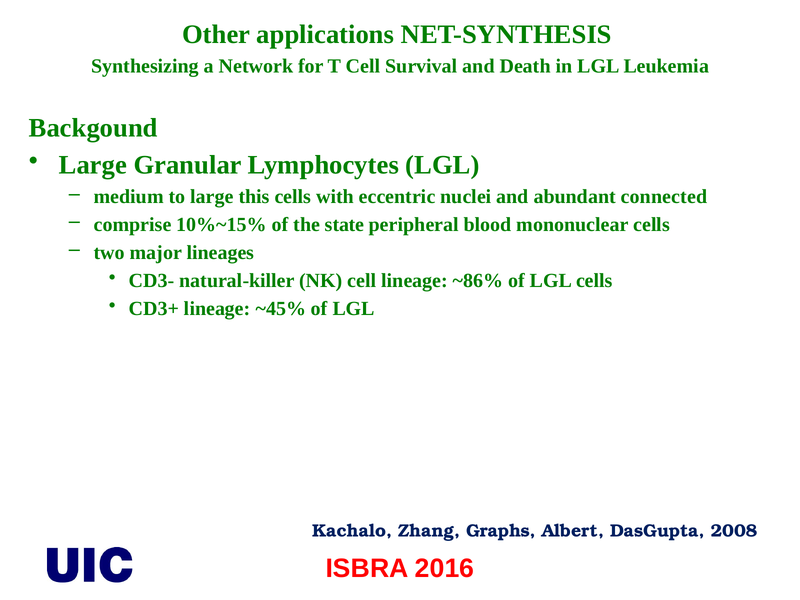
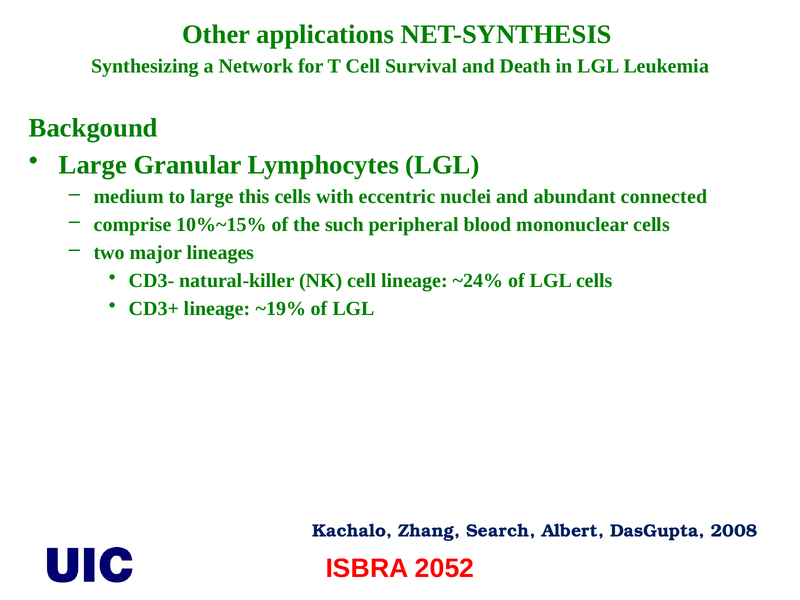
state: state -> such (344, 225)
~86%: ~86% -> ~24% (478, 281)
~45%: ~45% -> ~19% (281, 309)
Graphs: Graphs -> Search (501, 531)
2016: 2016 -> 2052 (445, 568)
